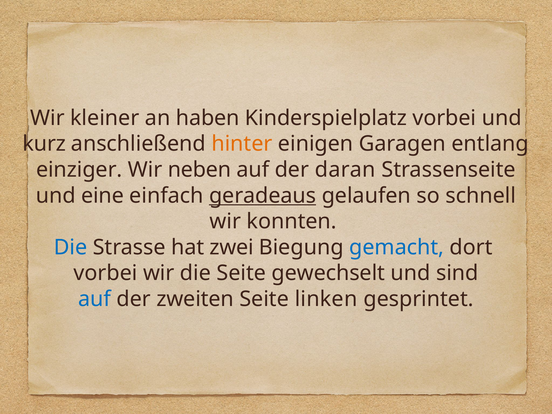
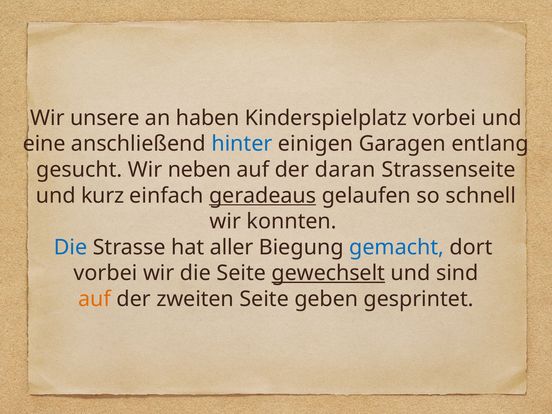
kleiner: kleiner -> unsere (105, 118)
kurz: kurz -> eine (44, 144)
hinter colour: orange -> blue (242, 144)
einziger: einziger -> gesucht (79, 170)
eine: eine -> kurz (103, 196)
zwei: zwei -> aller (232, 247)
gewechselt underline: none -> present (328, 273)
auf colour: blue -> orange (95, 299)
linken: linken -> geben (326, 299)
